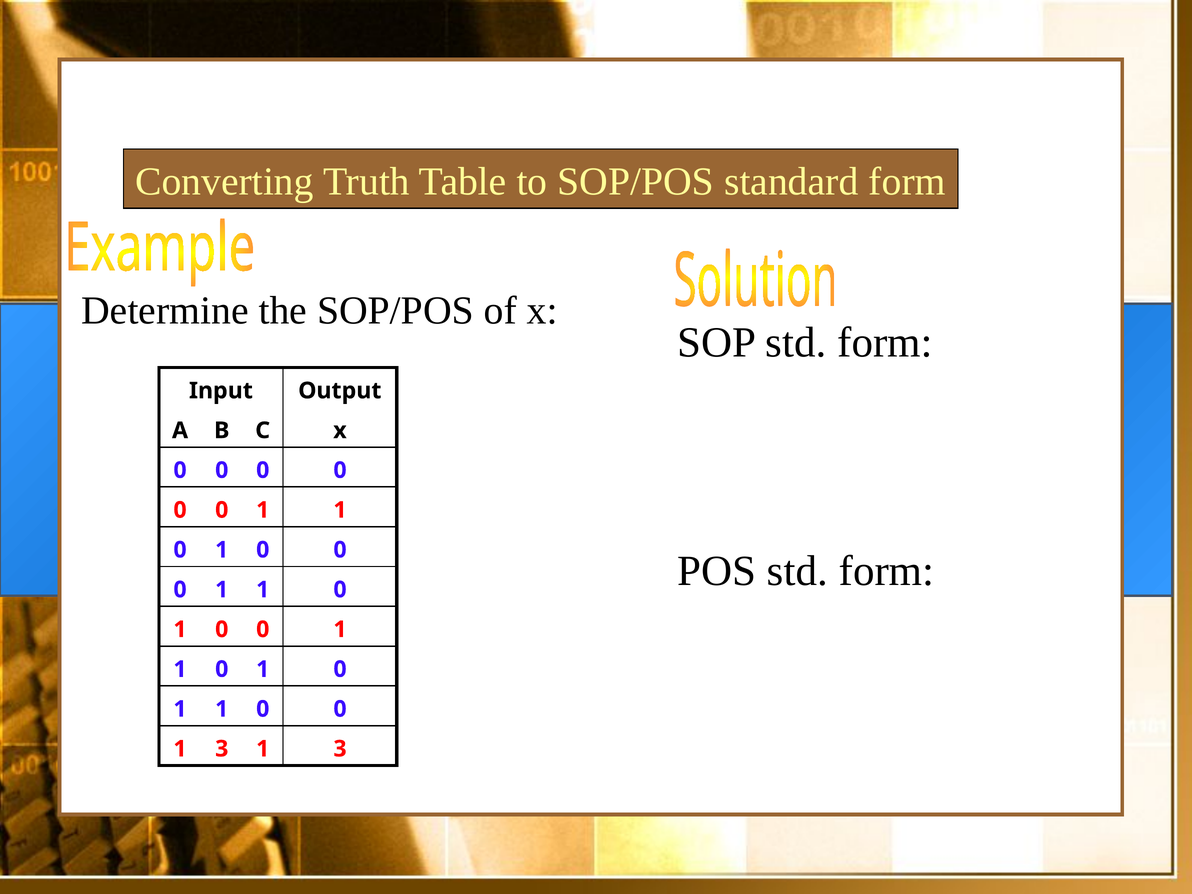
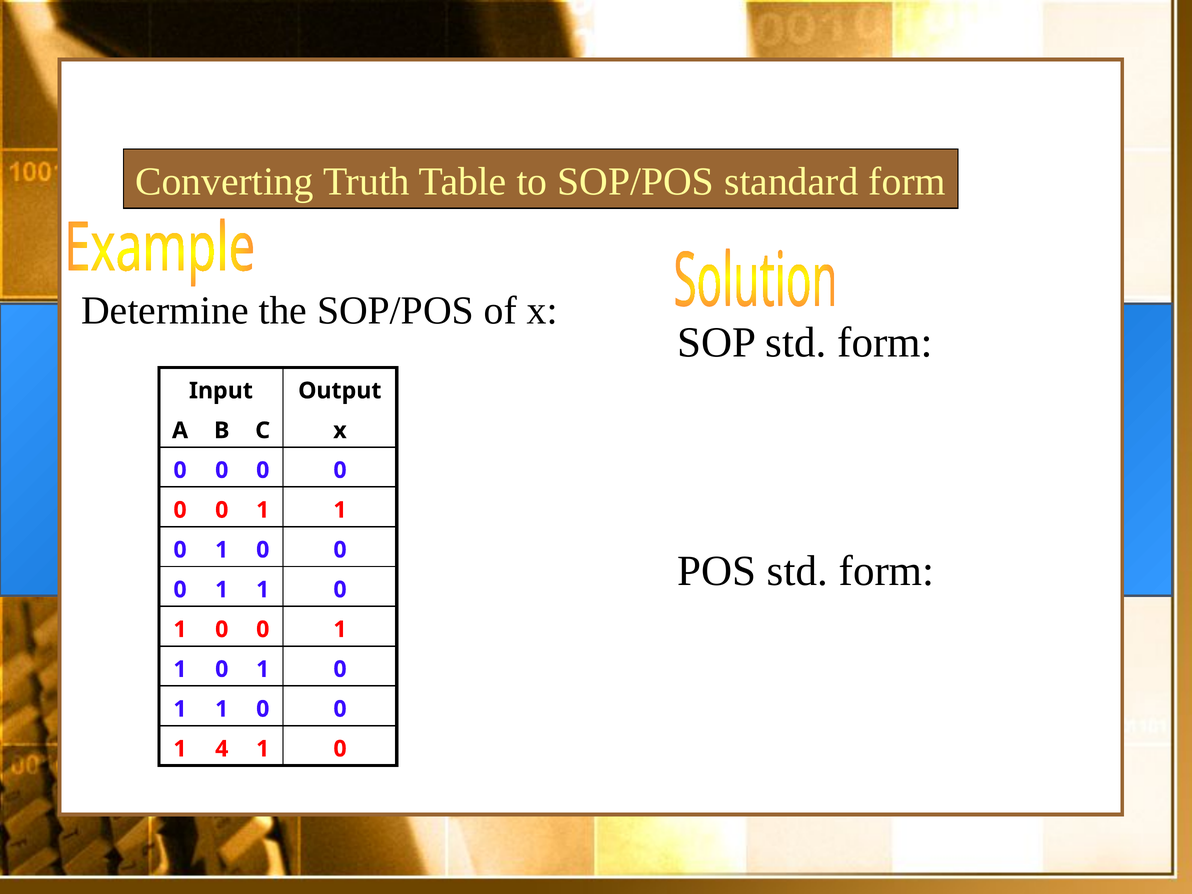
3: 3 -> 4 (222, 749)
3: 3 -> 0 (340, 749)
